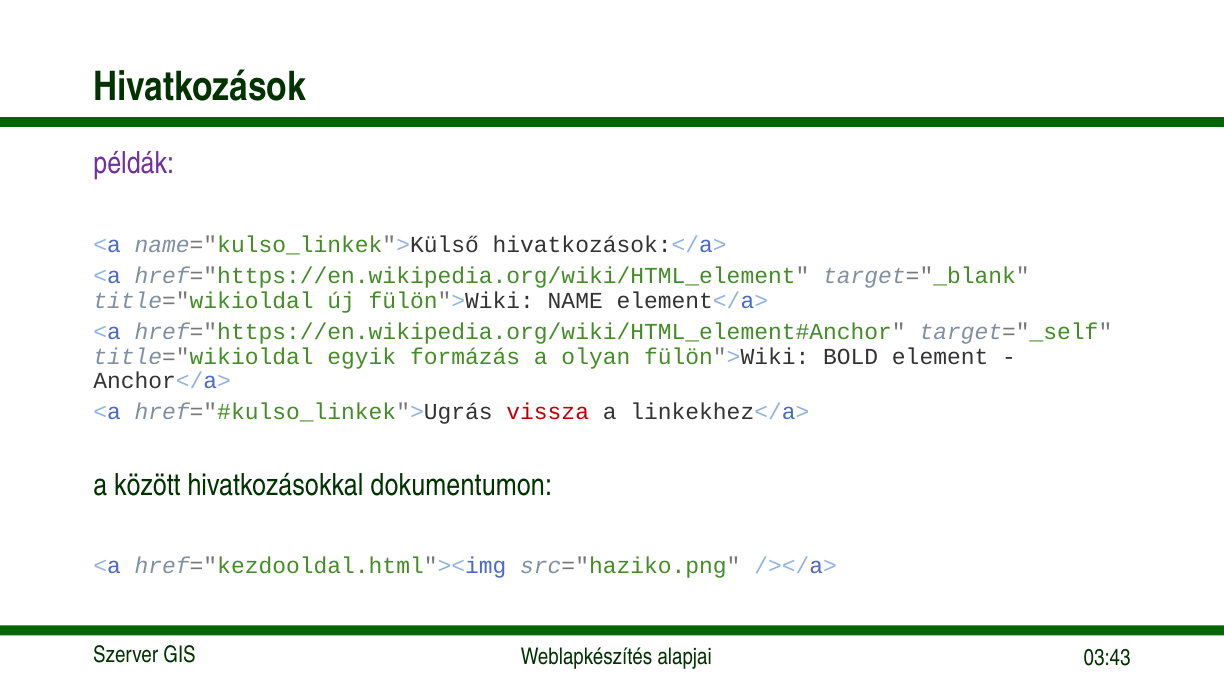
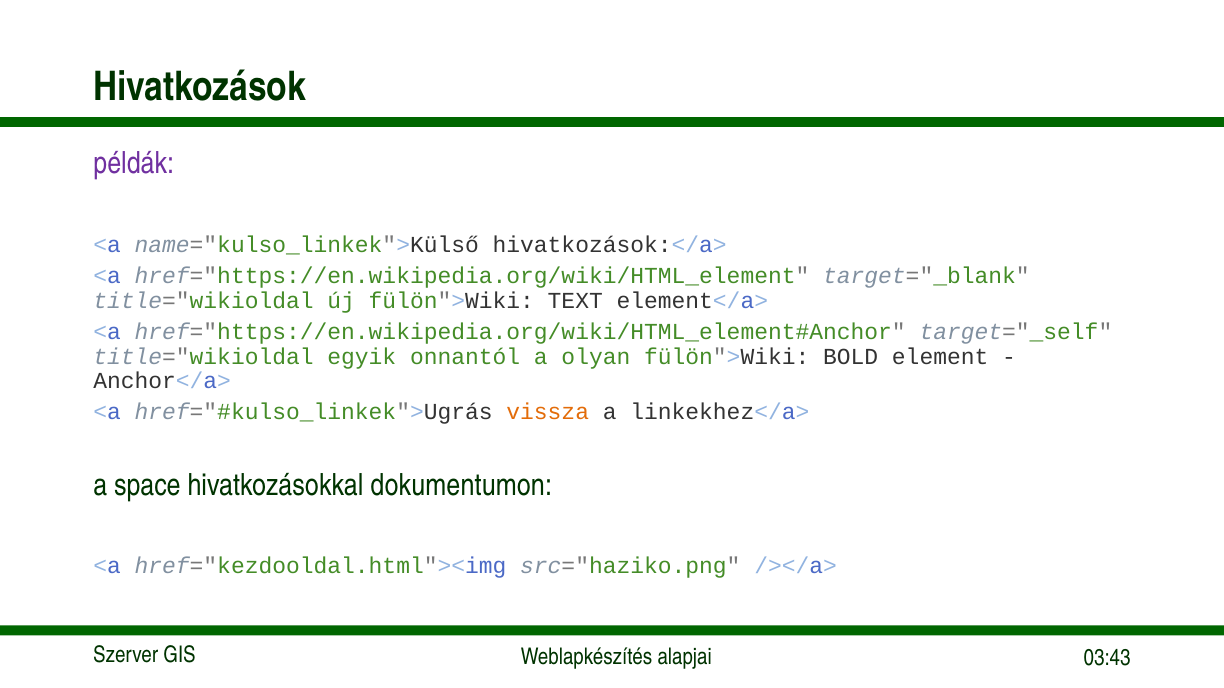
NAME: NAME -> TEXT (575, 301)
formázás: formázás -> onnantól (465, 357)
vissza colour: red -> orange (548, 413)
között: között -> space (147, 485)
